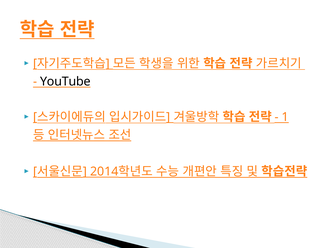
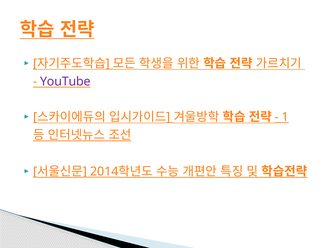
YouTube colour: black -> purple (65, 82)
